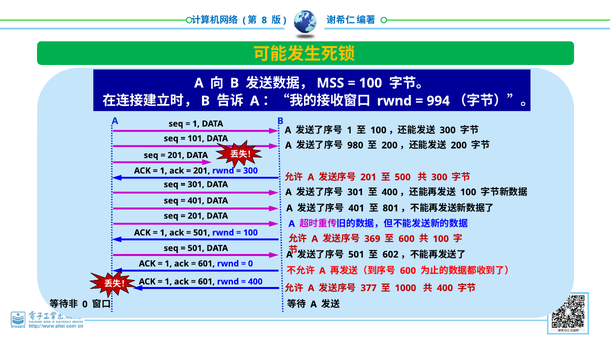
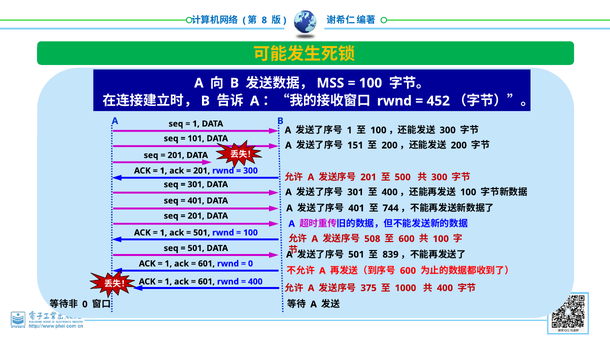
994: 994 -> 452 (438, 101)
980: 980 -> 151 (355, 145)
801: 801 -> 744 (391, 208)
369: 369 -> 508 (372, 239)
602: 602 -> 839 (391, 255)
377: 377 -> 375 (369, 288)
